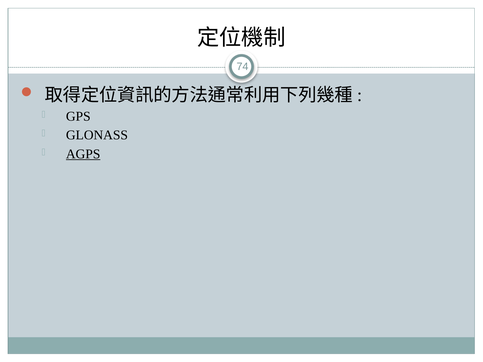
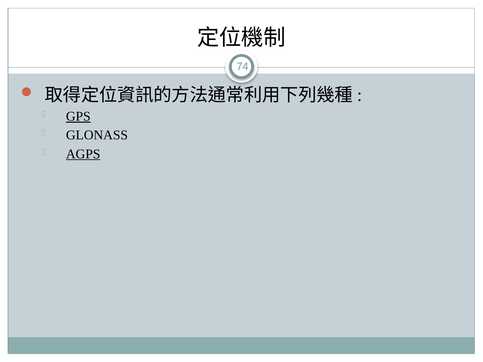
GPS underline: none -> present (78, 116)
